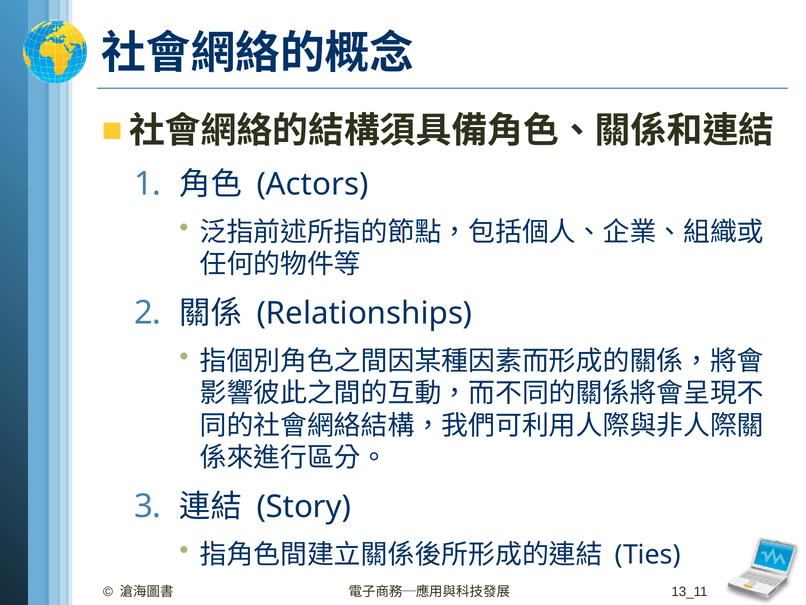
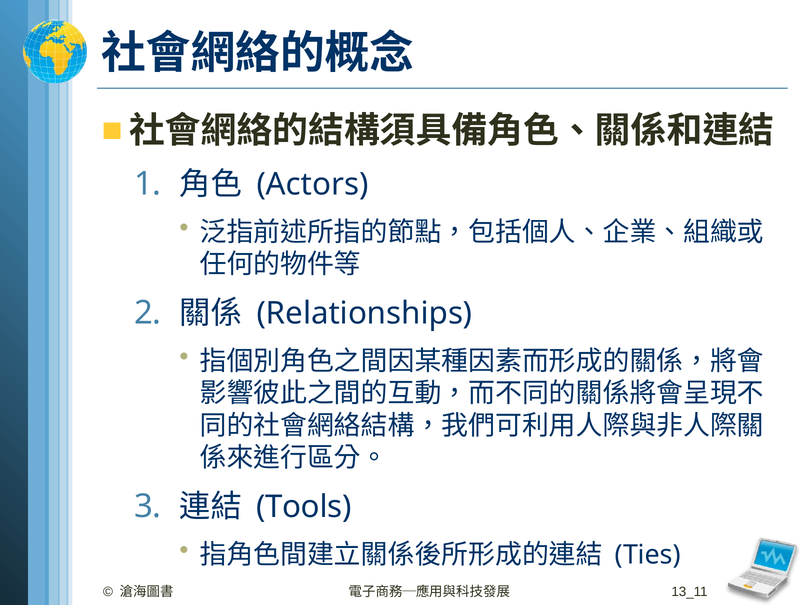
Story: Story -> Tools (304, 506)
